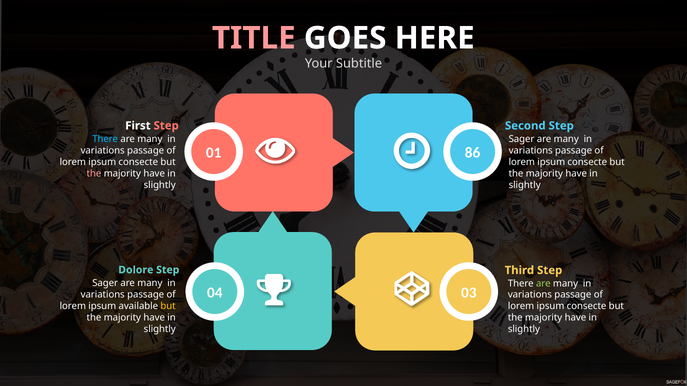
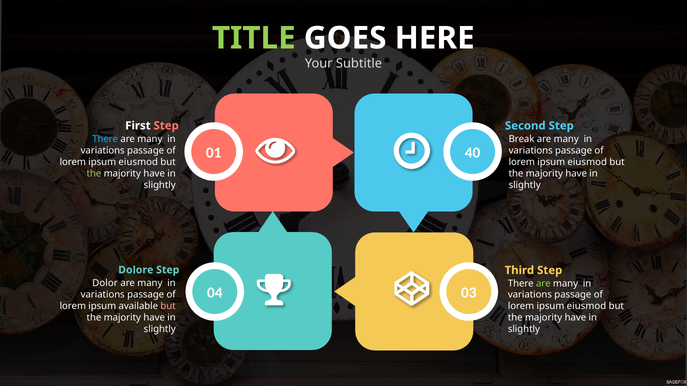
TITLE colour: pink -> light green (254, 38)
Sager: Sager -> Break (522, 139)
86: 86 -> 40 (473, 153)
consecte: consecte -> eiusmod (587, 162)
consecte: consecte -> eiusmod (138, 162)
the colour: pink -> light green (94, 174)
Sager: Sager -> Dolor (105, 283)
but colour: yellow -> pink (168, 306)
consecte: consecte -> eiusmod (586, 307)
